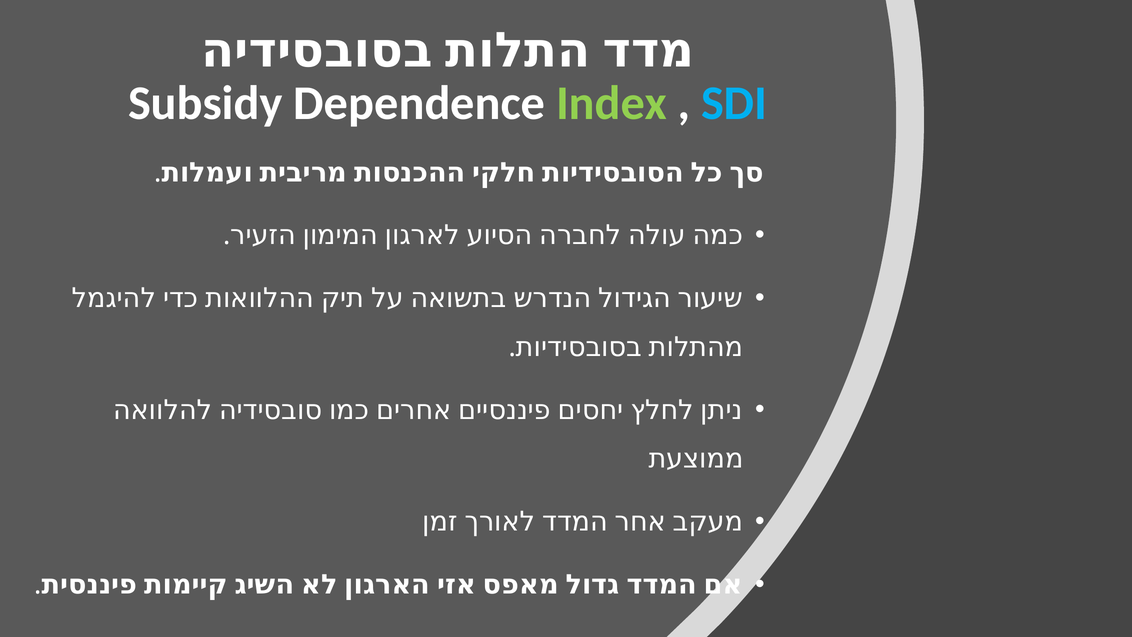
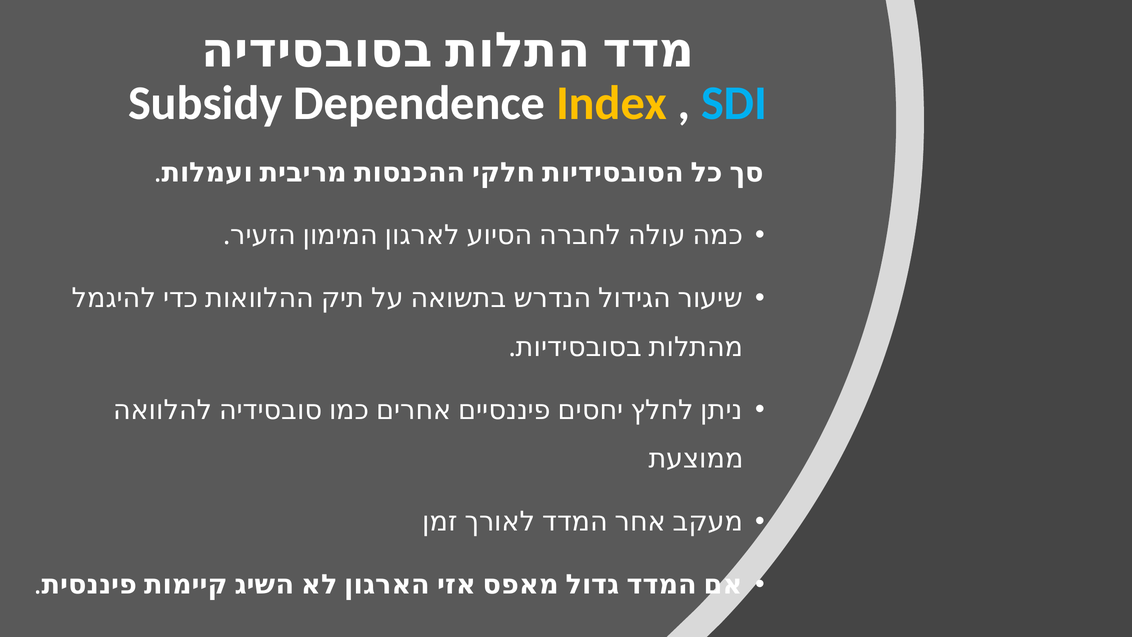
Index colour: light green -> yellow (612, 103)
